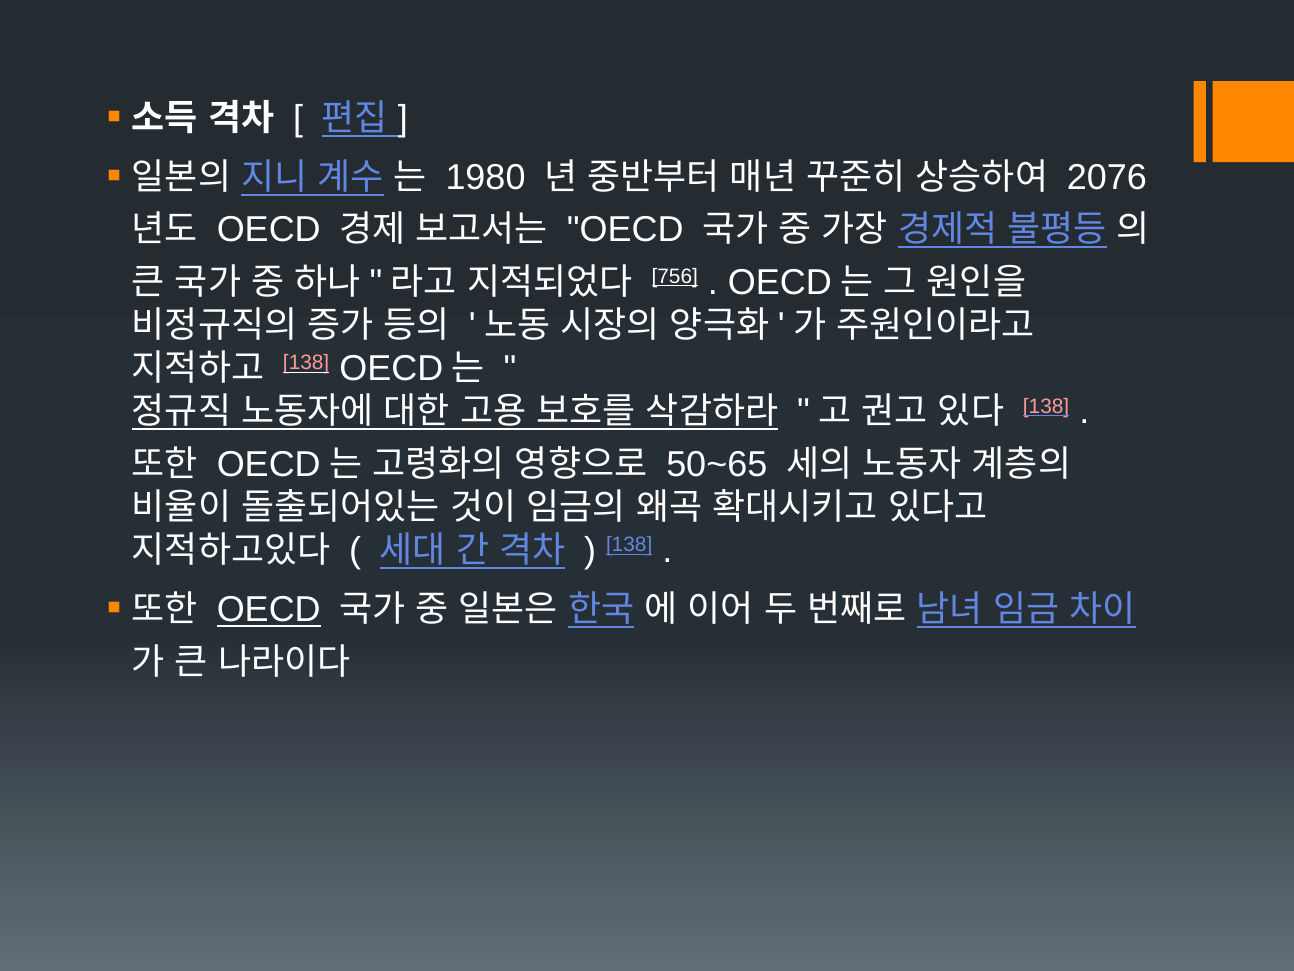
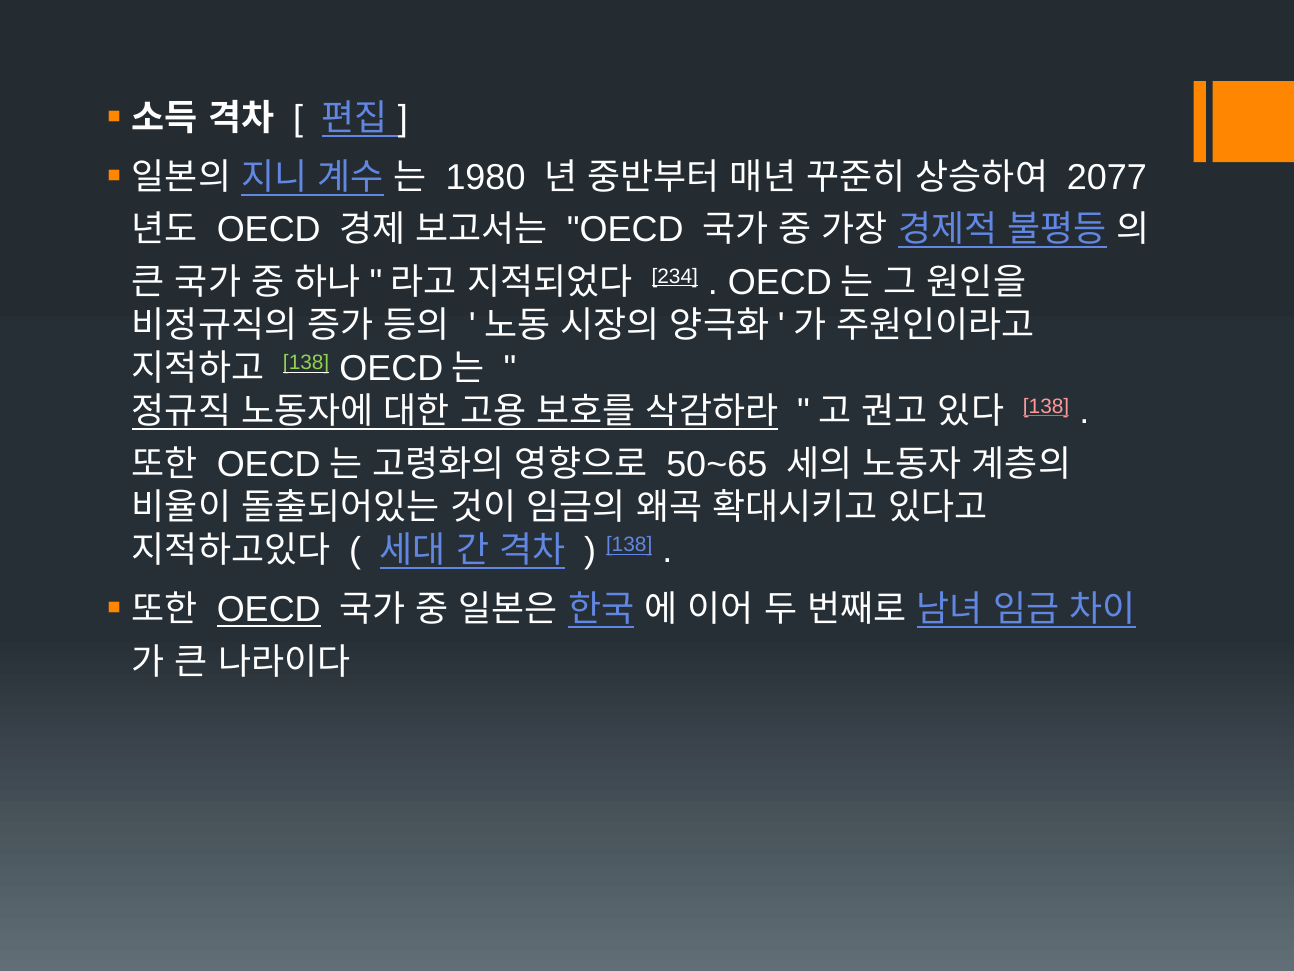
2076: 2076 -> 2077 (1107, 178)
756: 756 -> 234 (675, 276)
138 colour: pink -> light green (306, 363)
